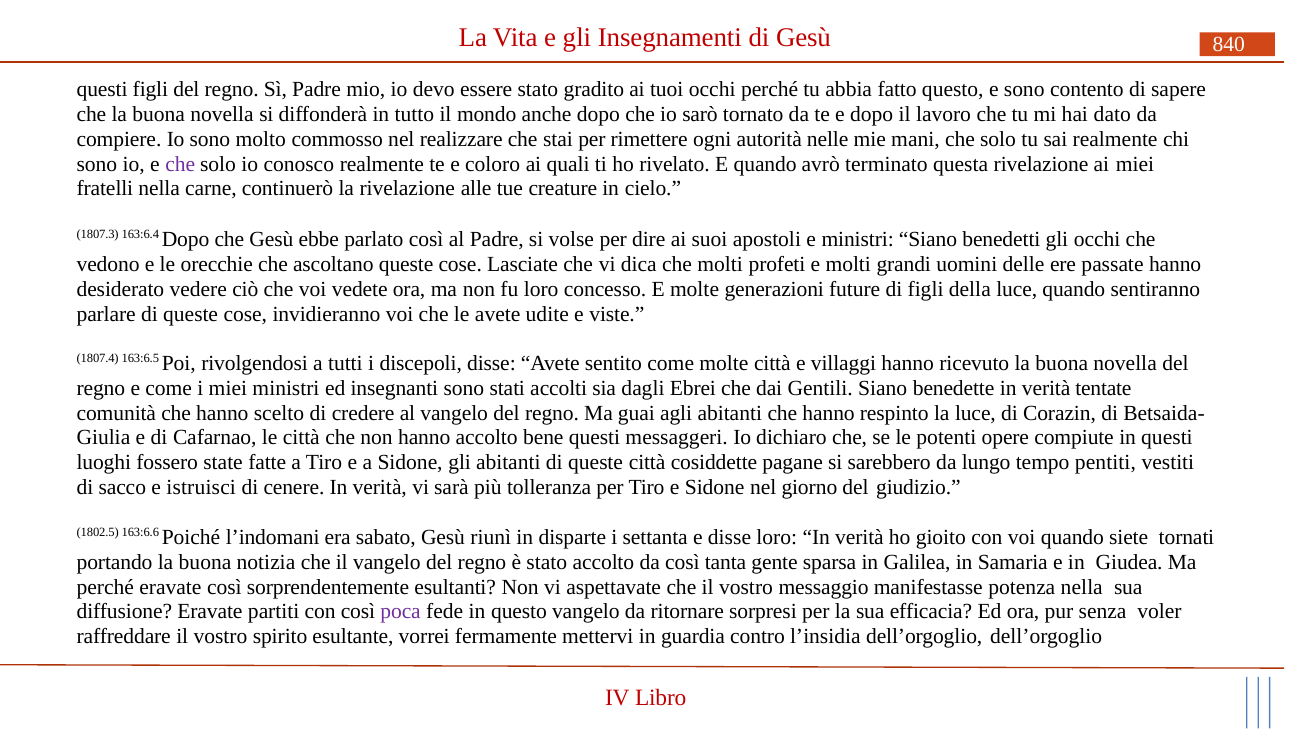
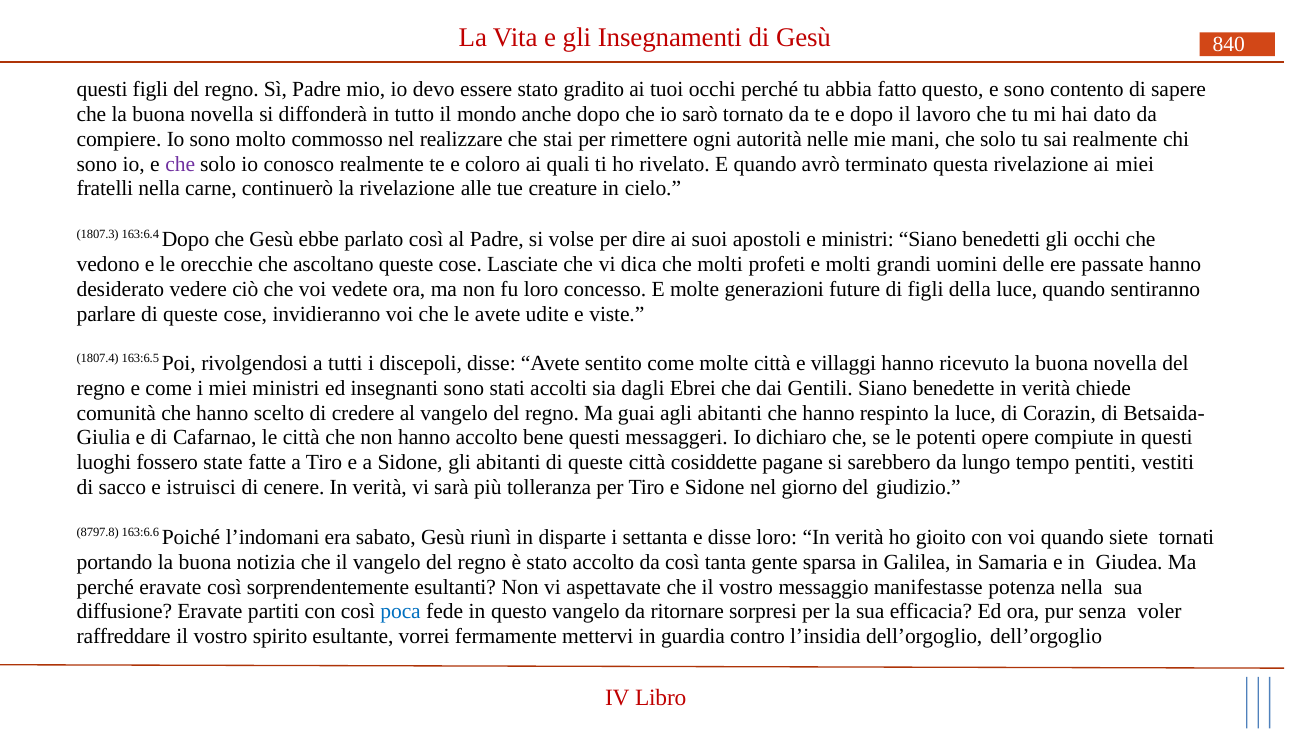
tentate: tentate -> chiede (1103, 389)
1802.5: 1802.5 -> 8797.8 (98, 533)
poca colour: purple -> blue (401, 612)
